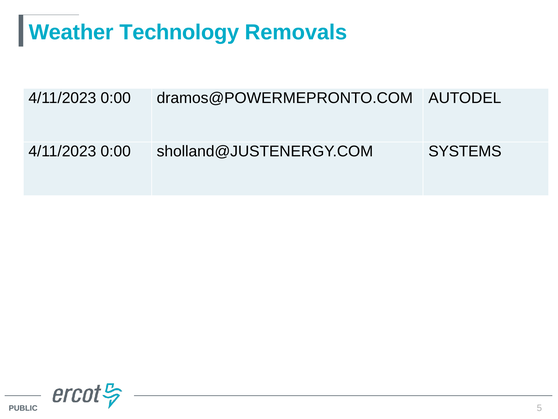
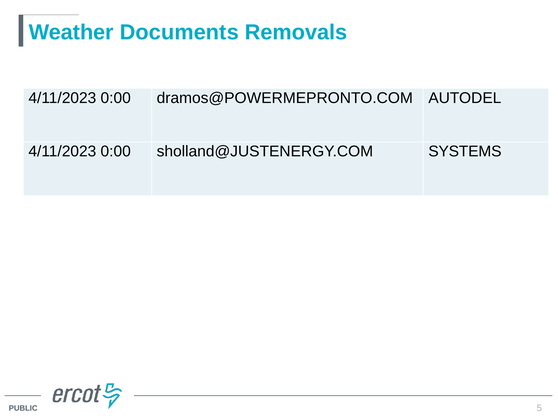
Technology: Technology -> Documents (179, 32)
